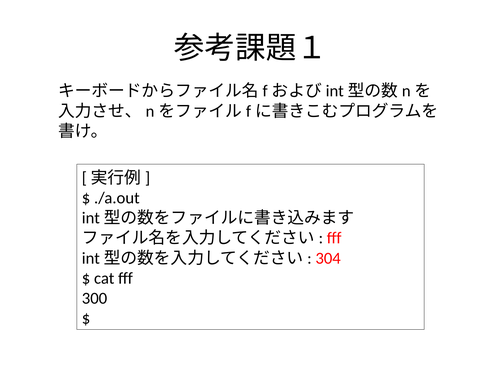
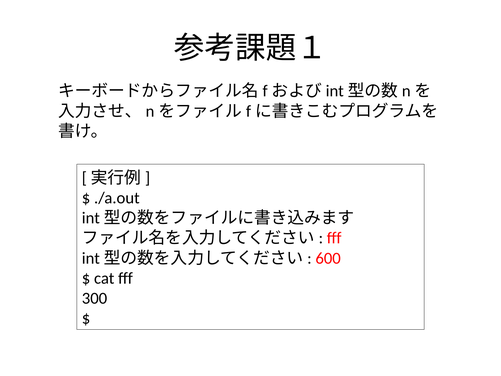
304: 304 -> 600 (328, 258)
